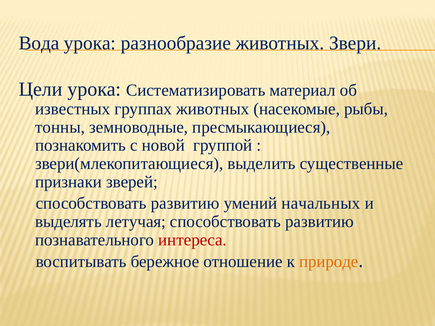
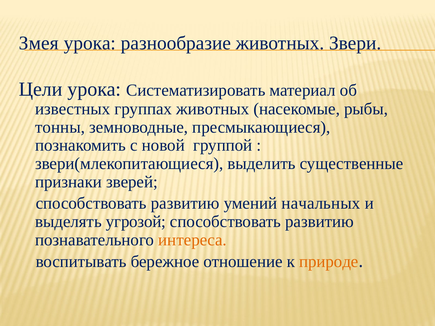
Вода: Вода -> Змея (39, 43)
летучая: летучая -> угрозой (136, 222)
интереса colour: red -> orange (193, 240)
